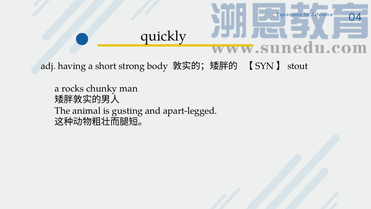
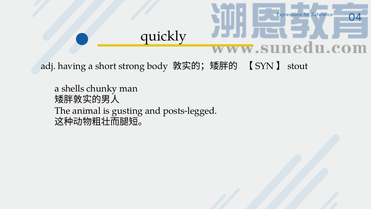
rocks: rocks -> shells (73, 88)
apart-legged: apart-legged -> posts-legged (190, 111)
